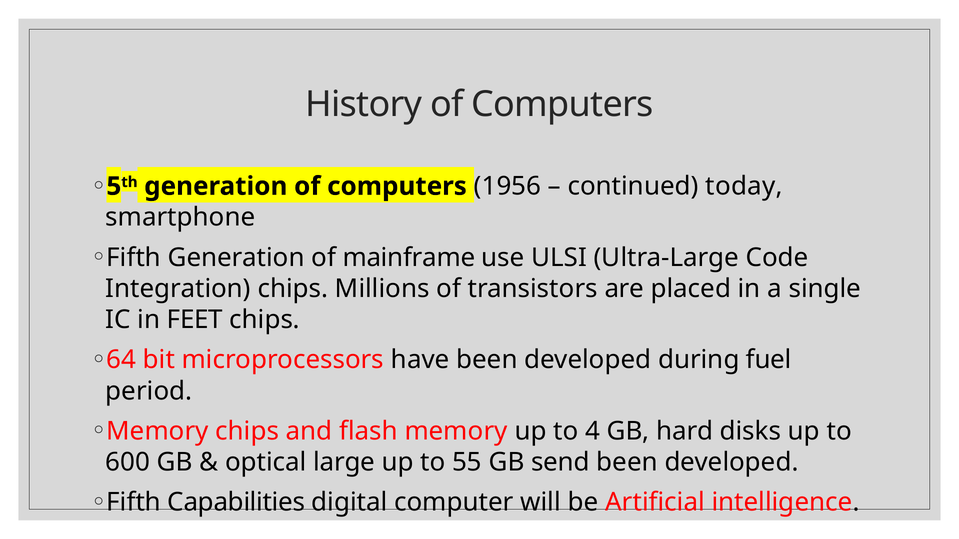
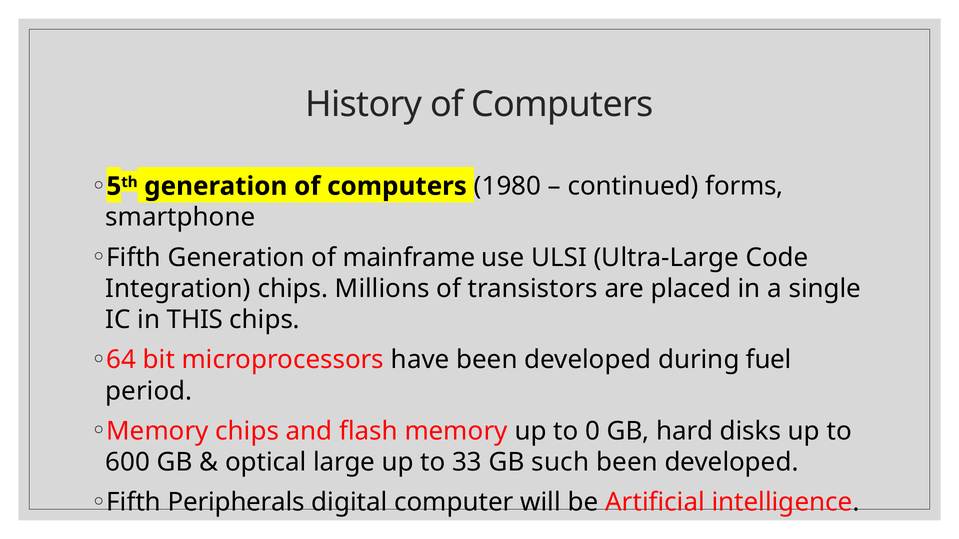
1956: 1956 -> 1980 (508, 186)
today: today -> forms (744, 186)
FEET: FEET -> THIS (195, 320)
4: 4 -> 0 (593, 431)
55: 55 -> 33 (467, 463)
send: send -> such (560, 463)
Capabilities: Capabilities -> Peripherals (236, 503)
